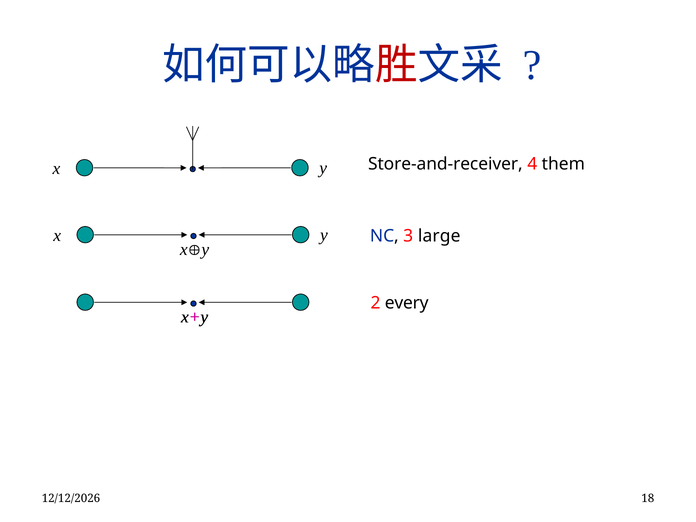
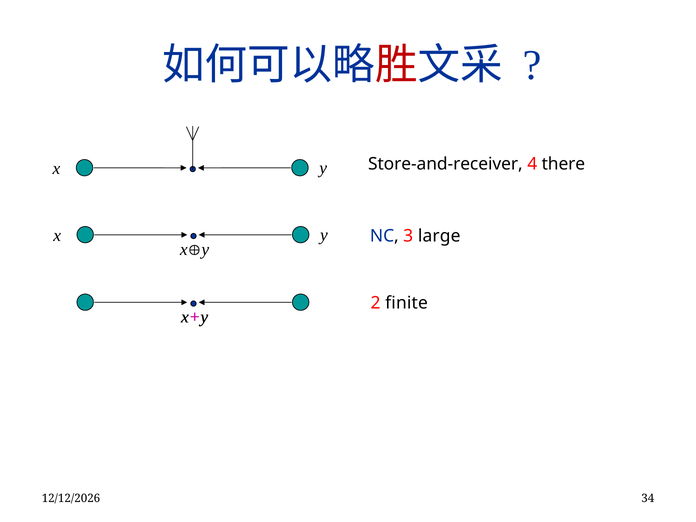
them: them -> there (563, 164)
every: every -> finite (407, 303)
18: 18 -> 34 (648, 499)
